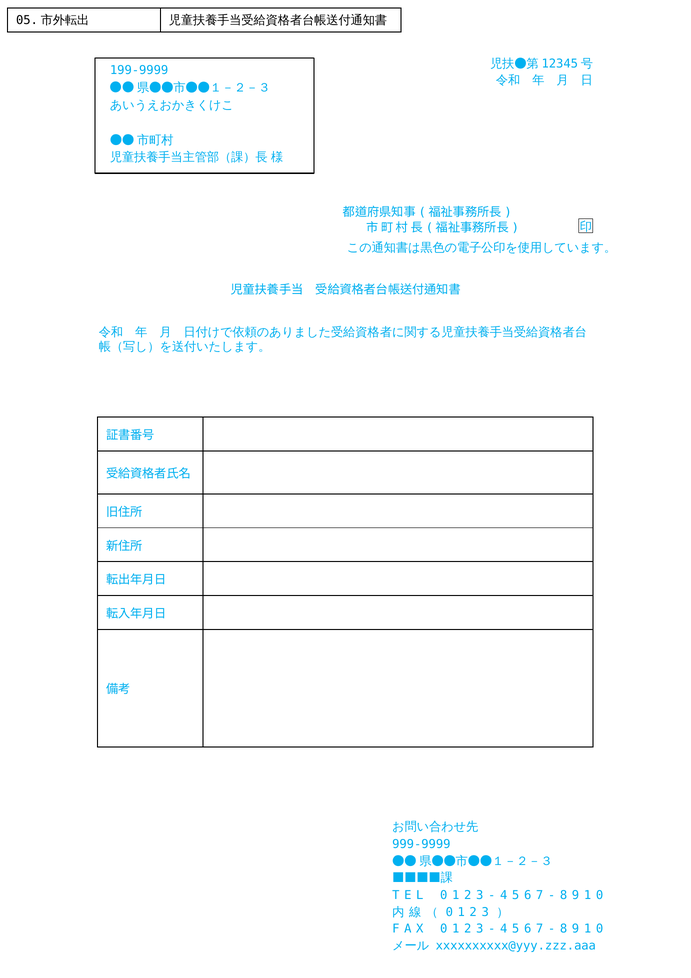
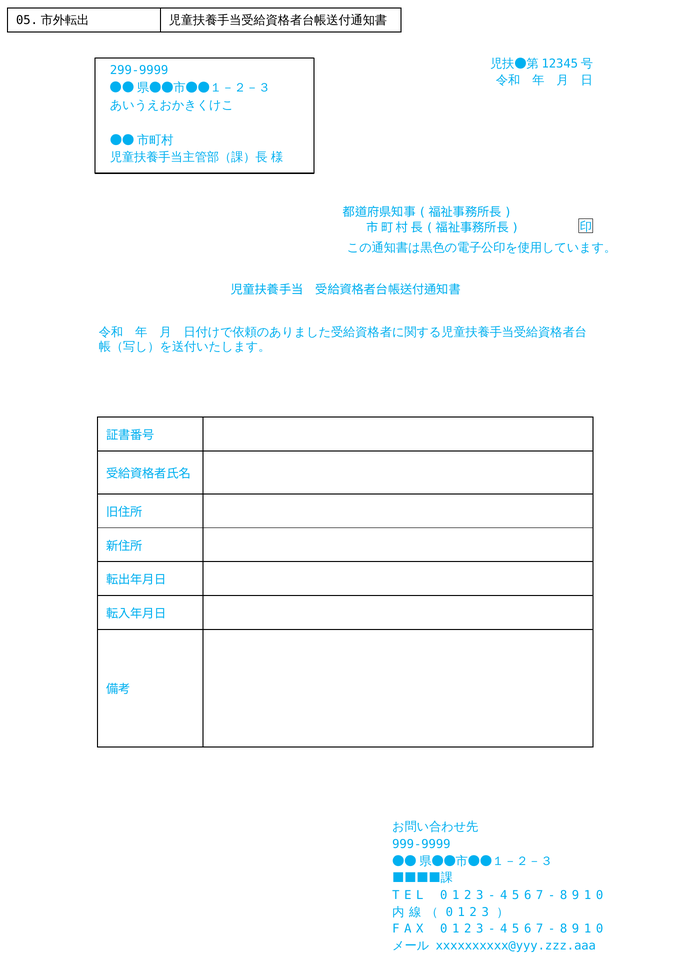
199-9999: 199-9999 -> 299-9999 (139, 70)
